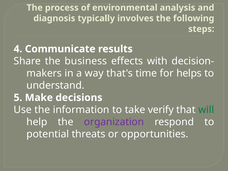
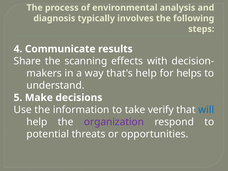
business: business -> scanning (86, 61)
that's time: time -> help (146, 73)
will colour: green -> blue (206, 110)
